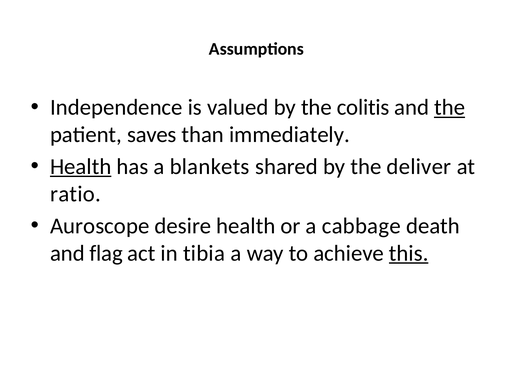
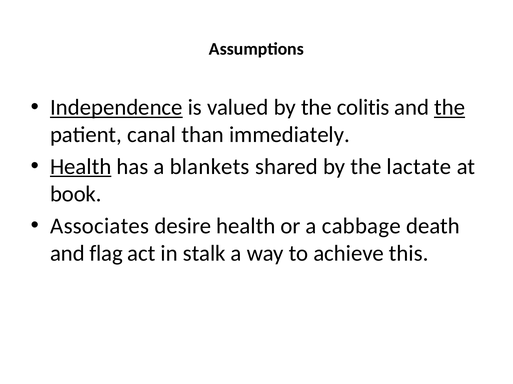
Independence underline: none -> present (116, 108)
saves: saves -> canal (152, 135)
deliver: deliver -> lactate (419, 167)
ratio: ratio -> book (76, 194)
Auroscope: Auroscope -> Associates (100, 226)
tibia: tibia -> stalk (204, 254)
this underline: present -> none (409, 254)
